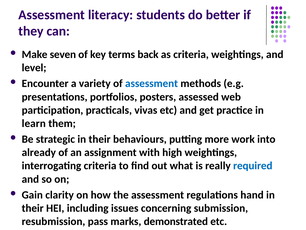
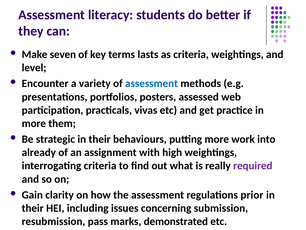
back: back -> lasts (148, 54)
learn: learn -> more (34, 123)
required colour: blue -> purple (253, 165)
hand: hand -> prior (252, 195)
